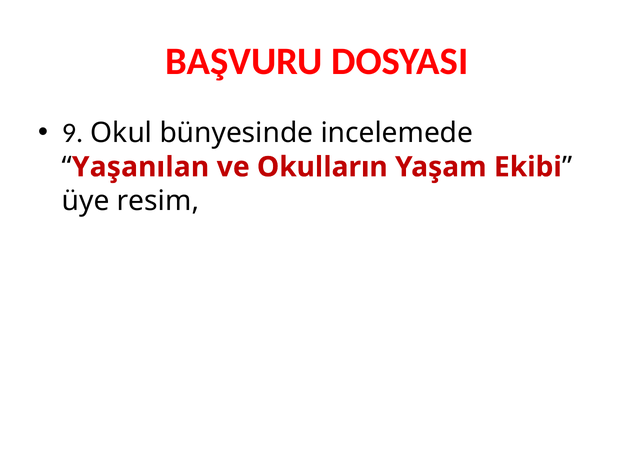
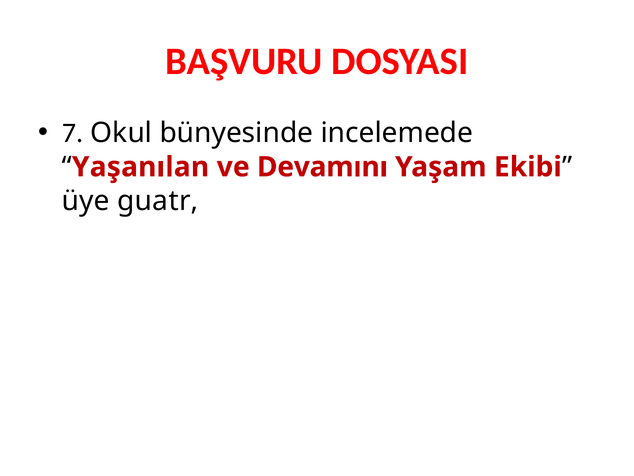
9: 9 -> 7 (73, 133)
Okulların: Okulların -> Devamını (322, 167)
resim: resim -> guatr (158, 201)
